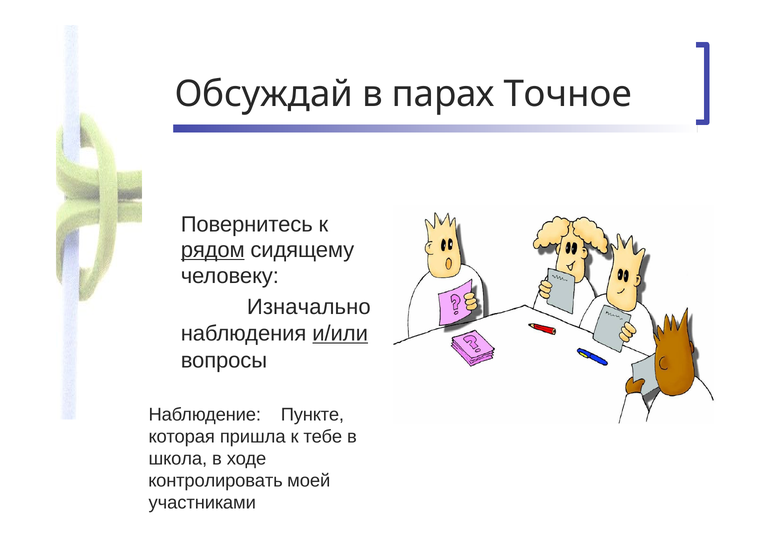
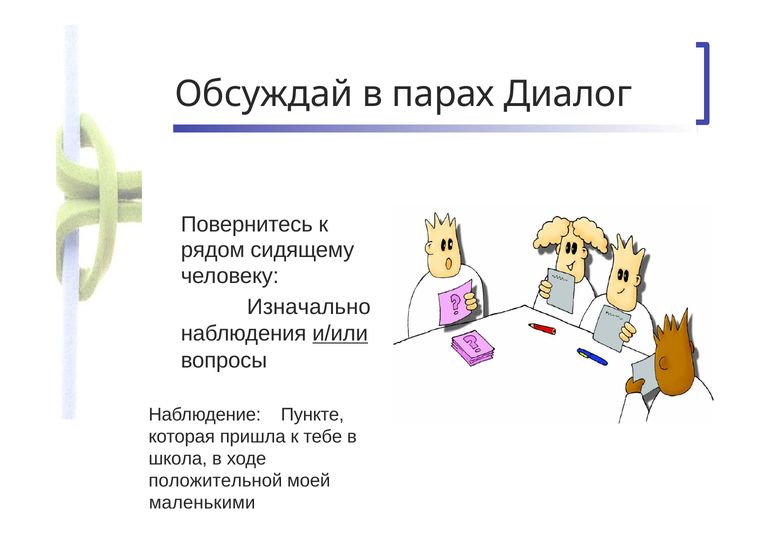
Точное: Точное -> Диалог (568, 94)
рядом underline: present -> none (213, 250)
контролировать: контролировать -> положительной (215, 481)
участниками: участниками -> маленькими (202, 503)
